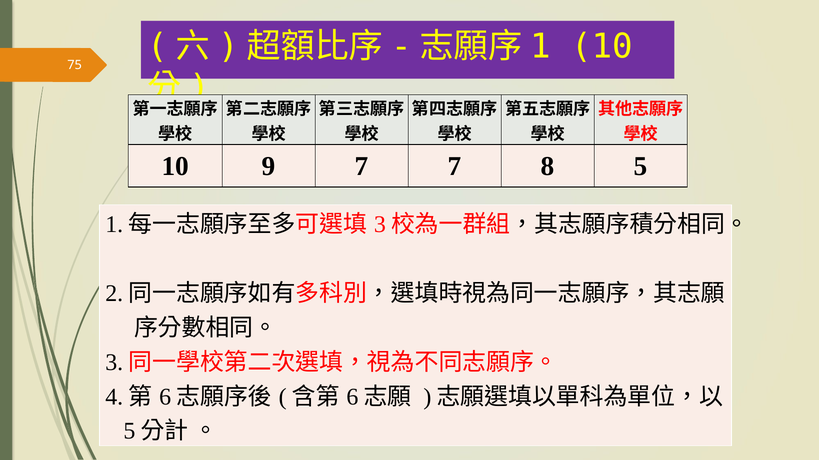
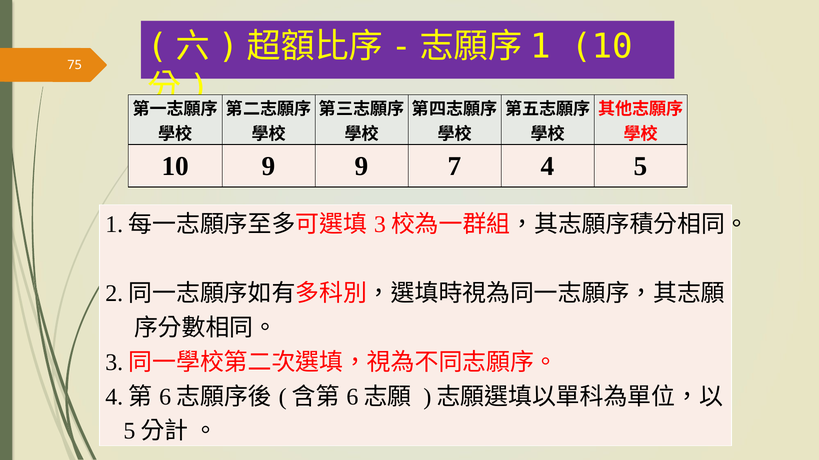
9 7: 7 -> 9 (362, 166)
7 8: 8 -> 4 (548, 166)
